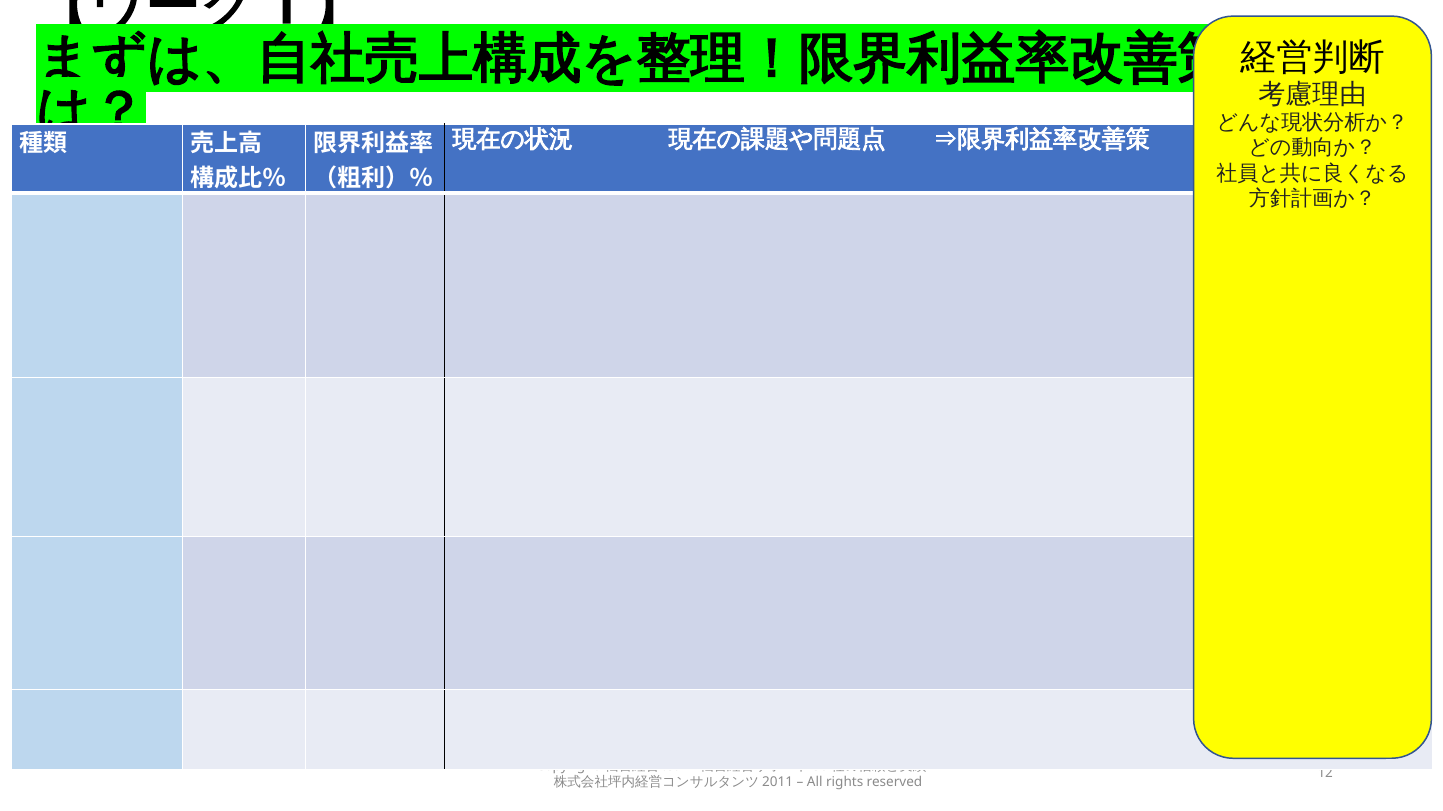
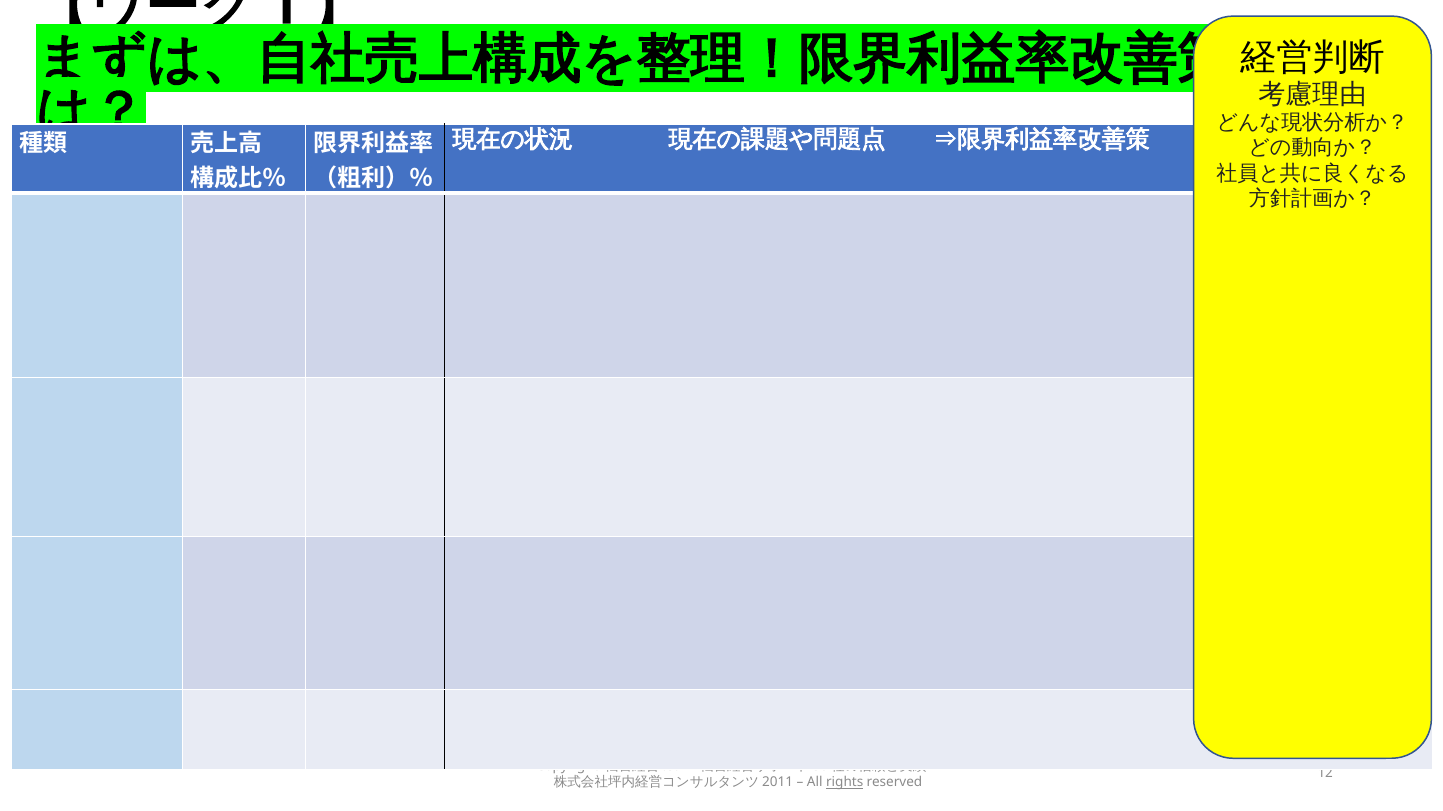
rights underline: none -> present (845, 783)
